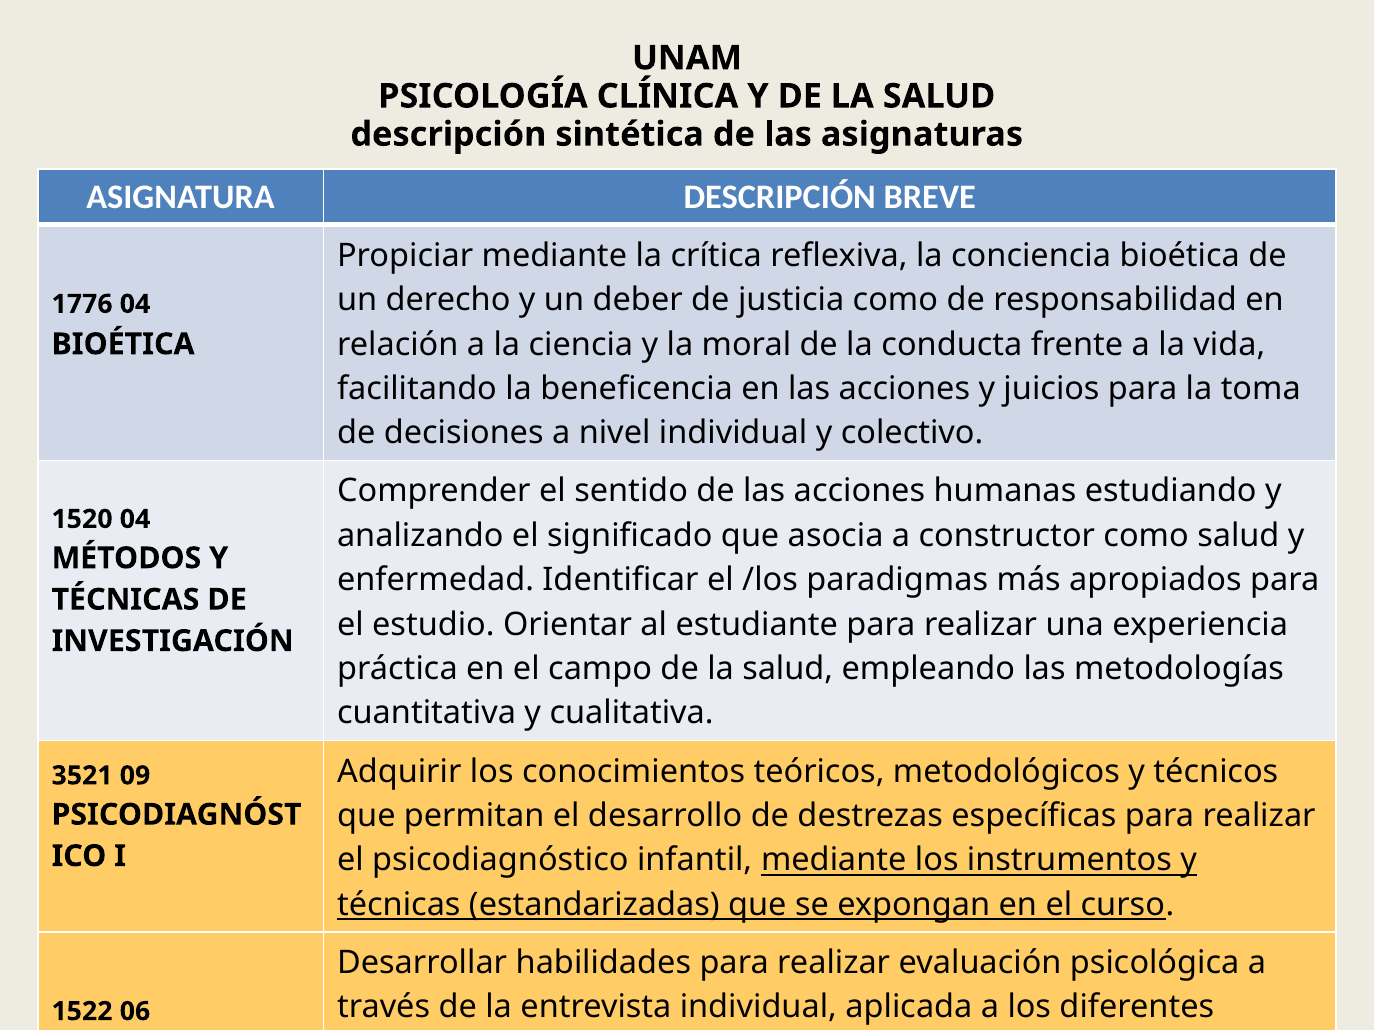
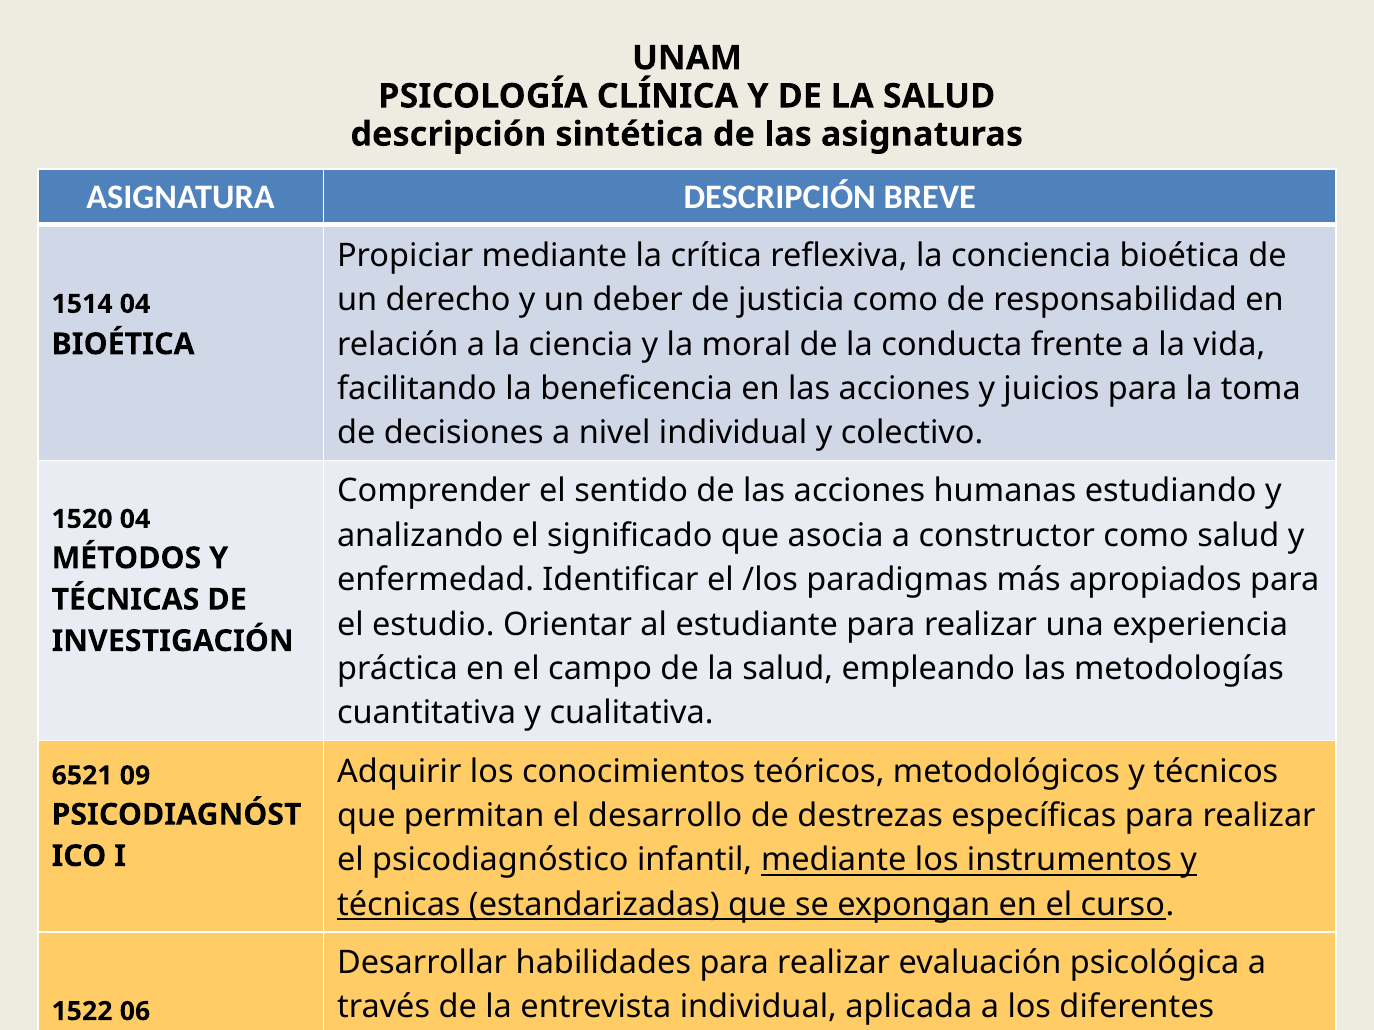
1776: 1776 -> 1514 (82, 304)
3521: 3521 -> 6521 (82, 776)
